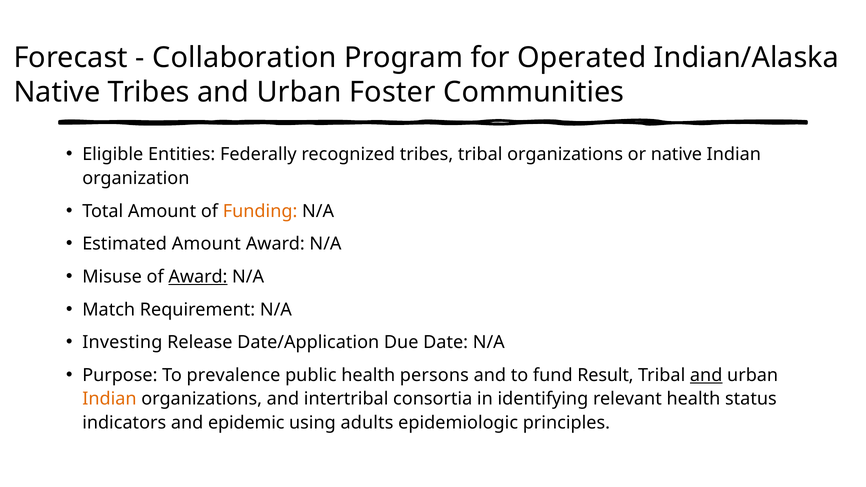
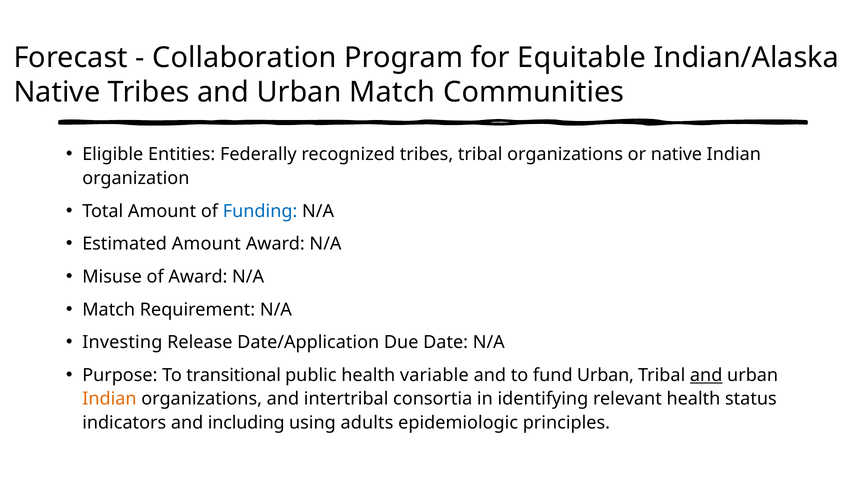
Operated: Operated -> Equitable (582, 58)
Urban Foster: Foster -> Match (392, 92)
Funding colour: orange -> blue (260, 211)
Award underline: present -> none (198, 277)
prevalence: prevalence -> transitional (234, 375)
persons: persons -> variable (434, 375)
fund Result: Result -> Urban (605, 375)
epidemic: epidemic -> including (246, 423)
